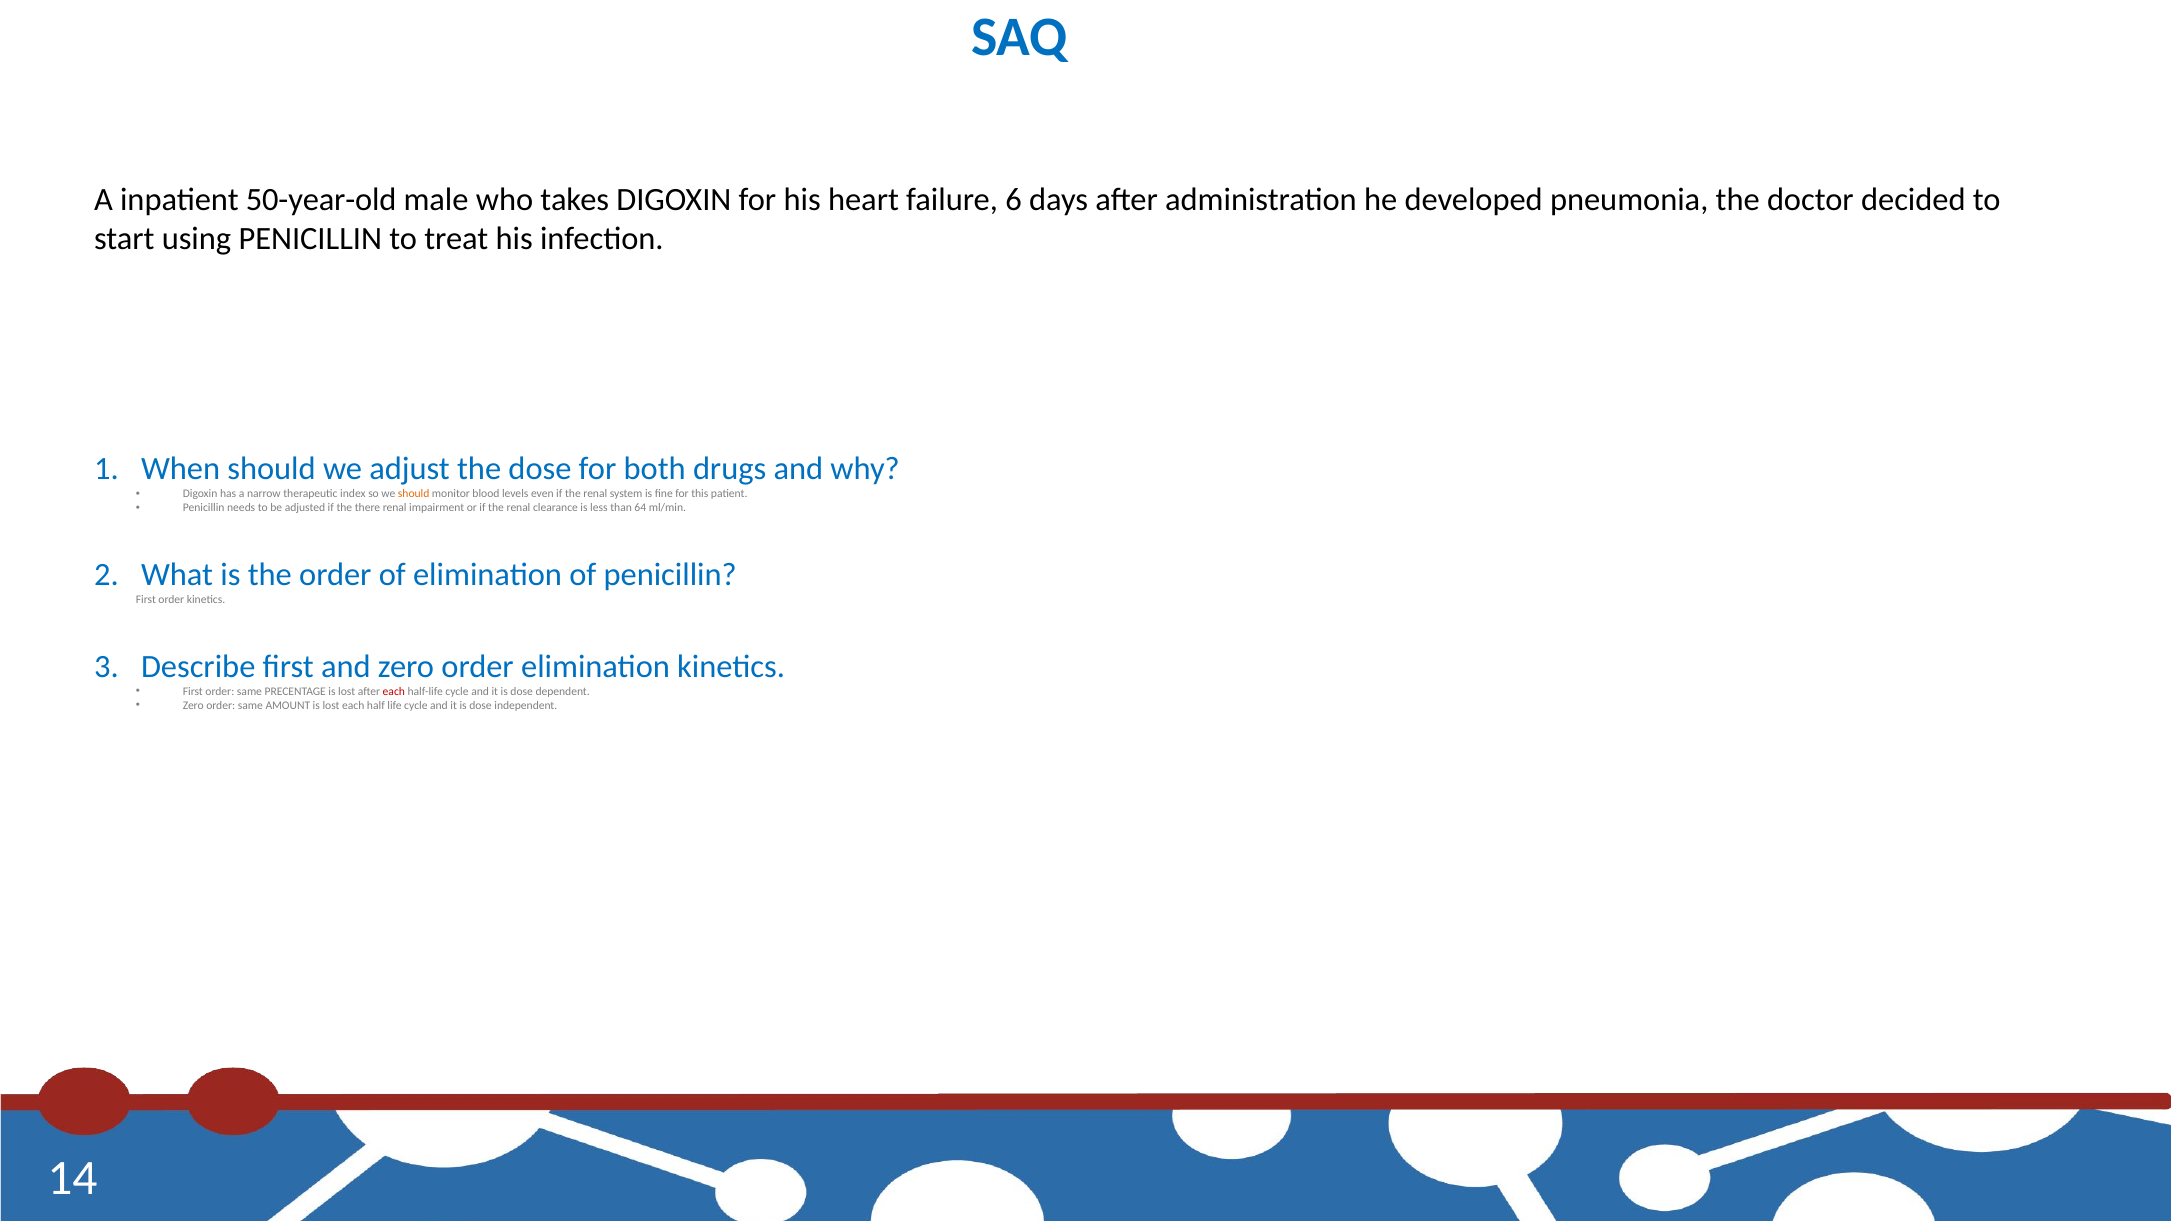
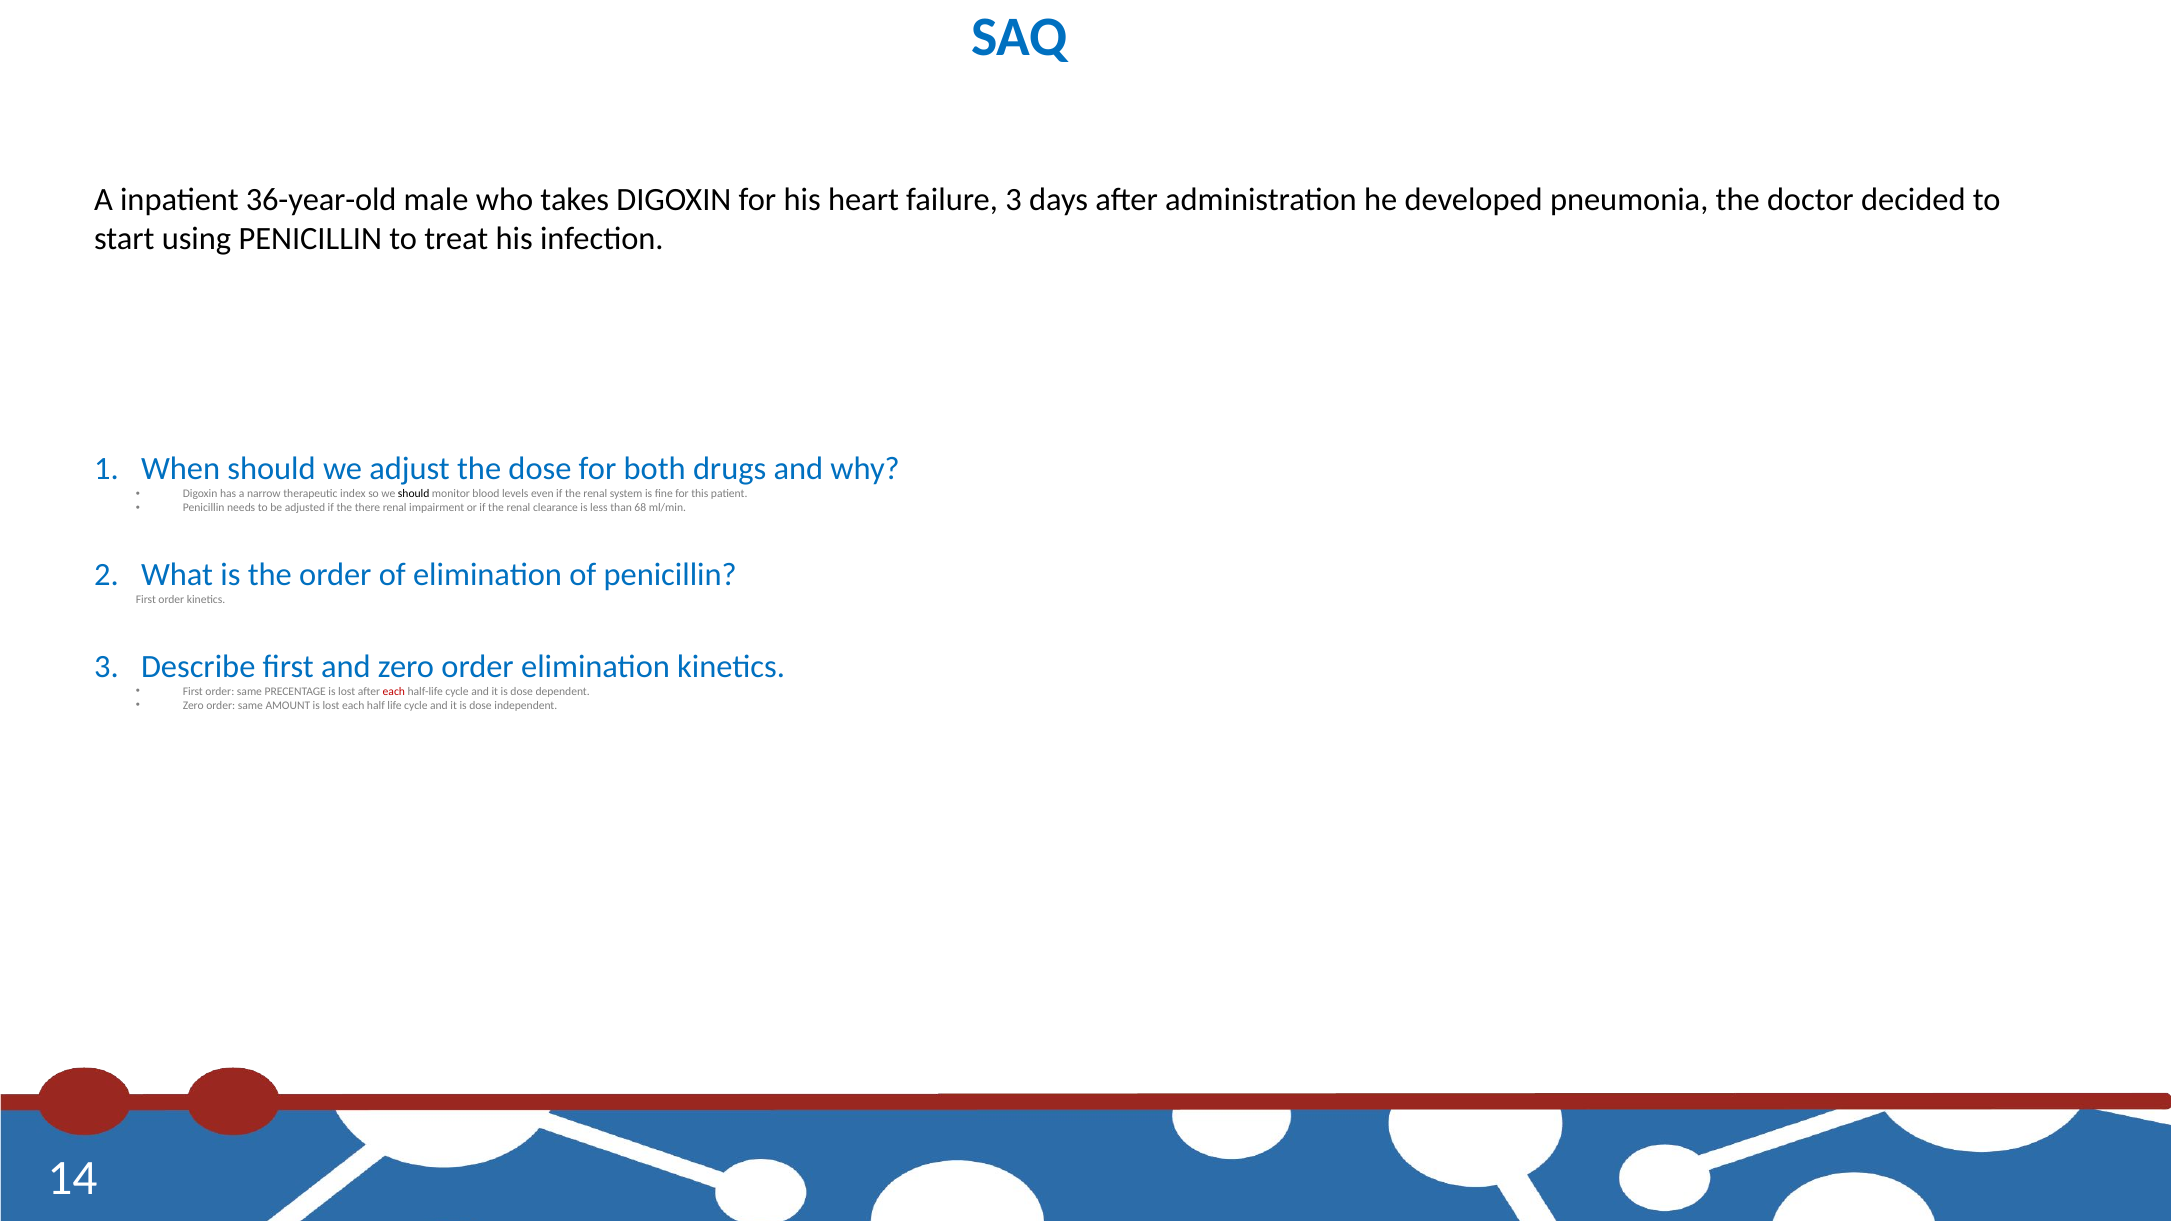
50-year-old: 50-year-old -> 36-year-old (321, 200)
failure 6: 6 -> 3 (1013, 200)
should colour: orange -> black (414, 494)
64: 64 -> 68 (640, 508)
